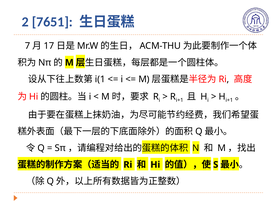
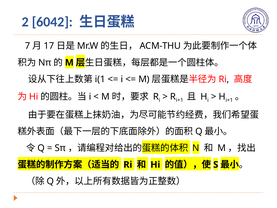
7651: 7651 -> 6042 (52, 22)
